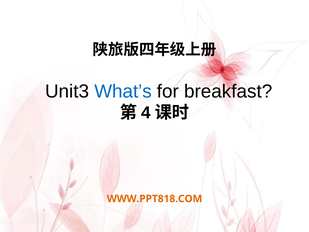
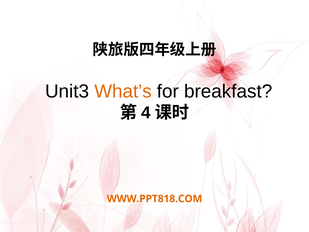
What’s colour: blue -> orange (123, 91)
